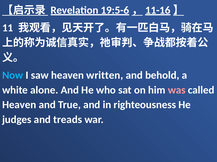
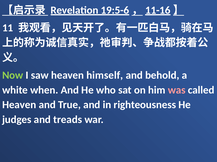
Now colour: light blue -> light green (13, 76)
written: written -> himself (105, 76)
alone: alone -> when (44, 90)
